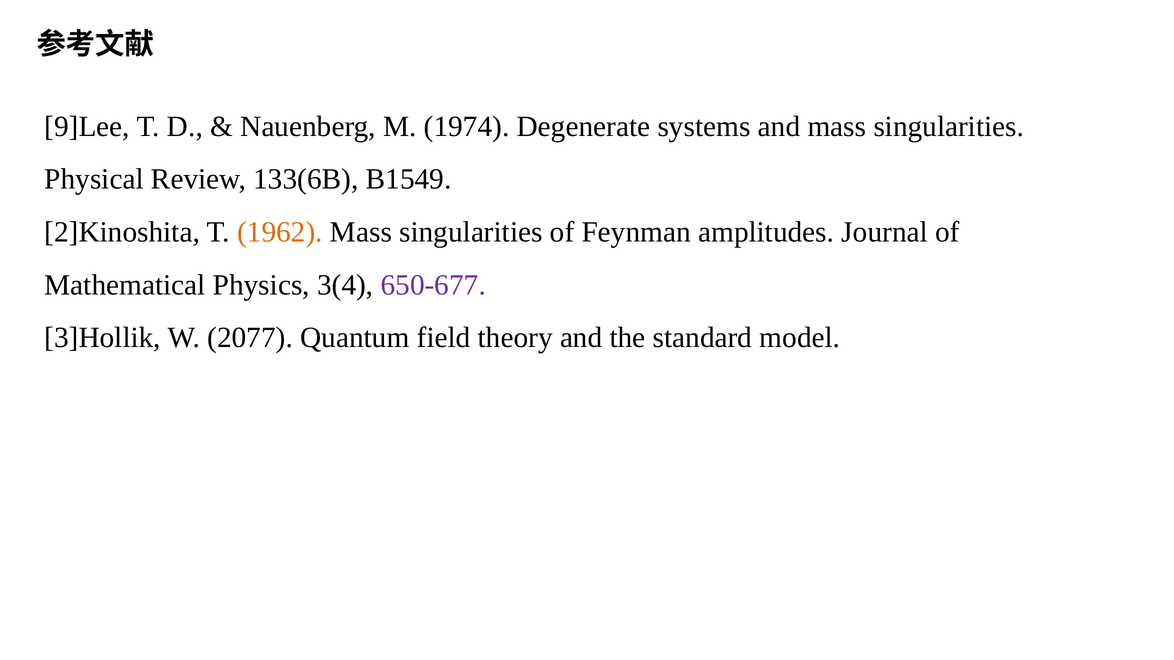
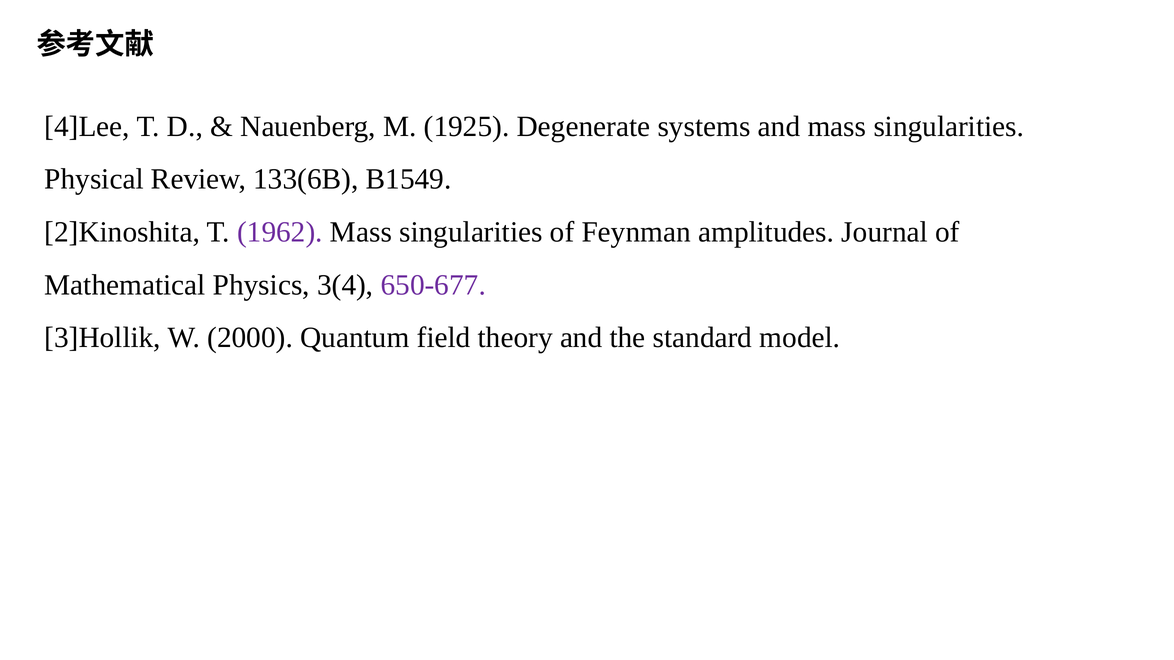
9]Lee: 9]Lee -> 4]Lee (87, 127)
1974: 1974 -> 1925 (467, 127)
1962 colour: orange -> purple (280, 232)
2077: 2077 -> 2000 (250, 338)
